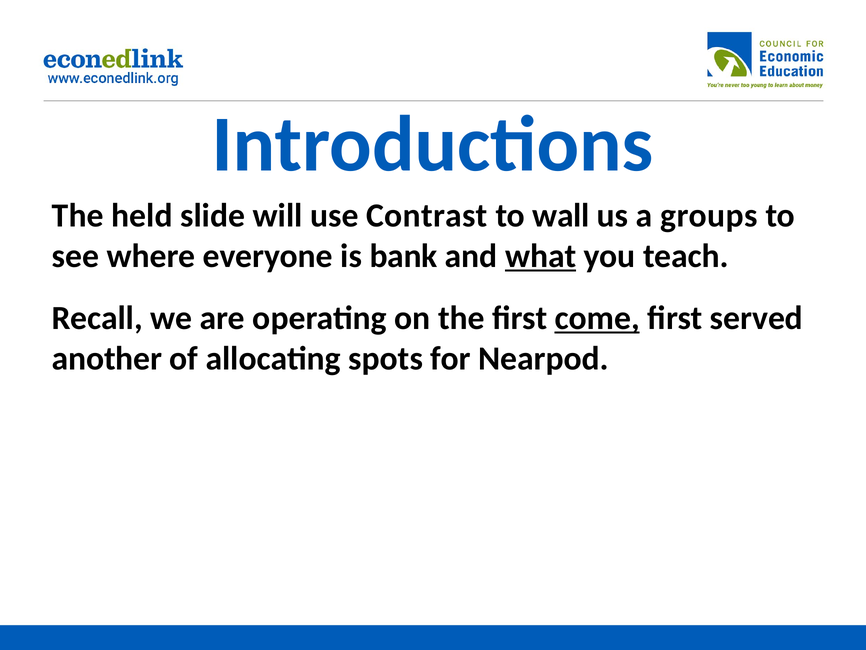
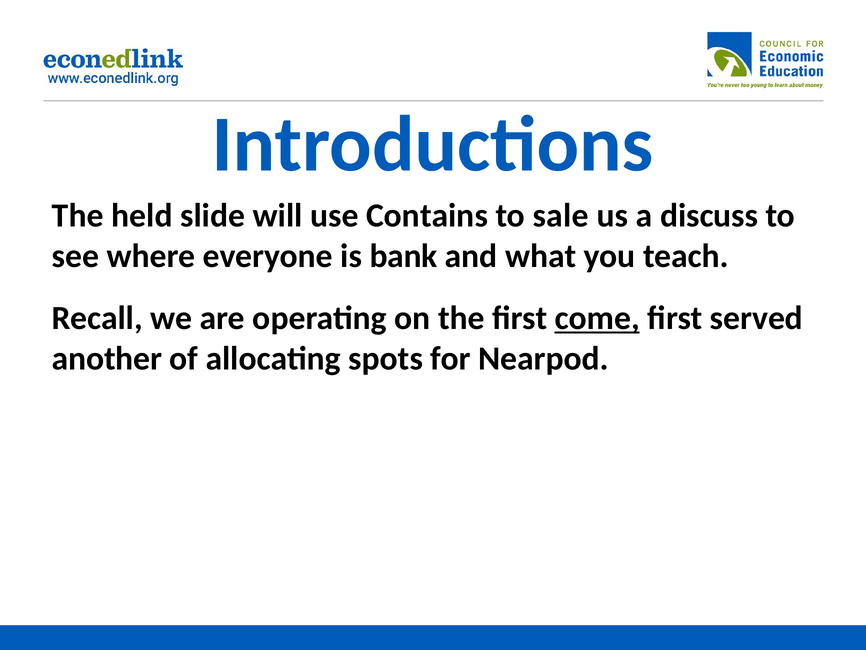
Contrast: Contrast -> Contains (427, 215)
wall: wall -> sale (561, 215)
groups: groups -> discuss (709, 215)
what underline: present -> none (541, 256)
